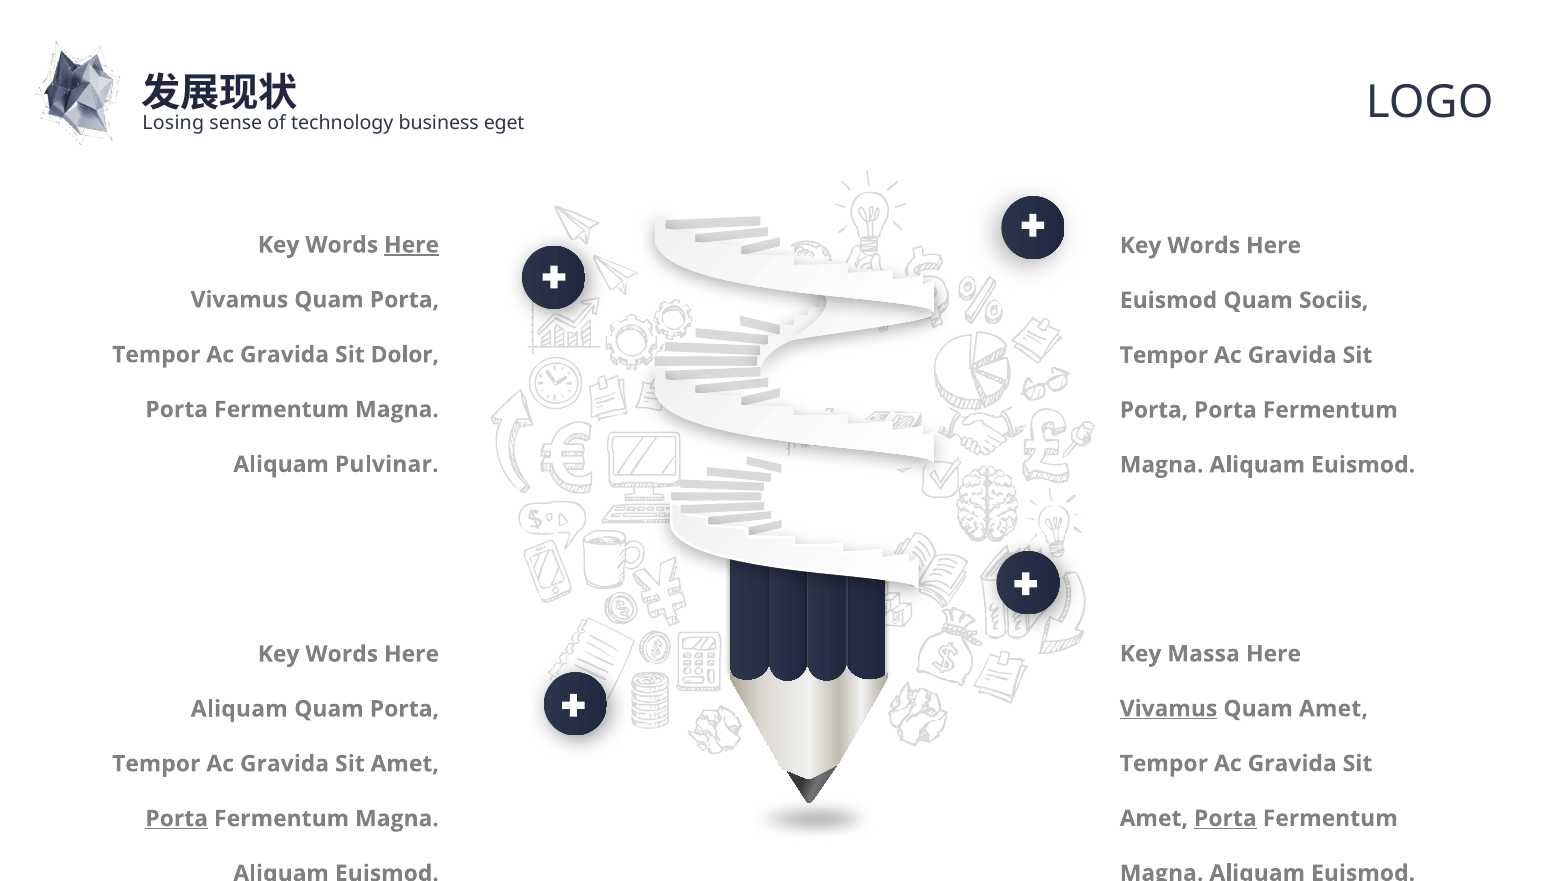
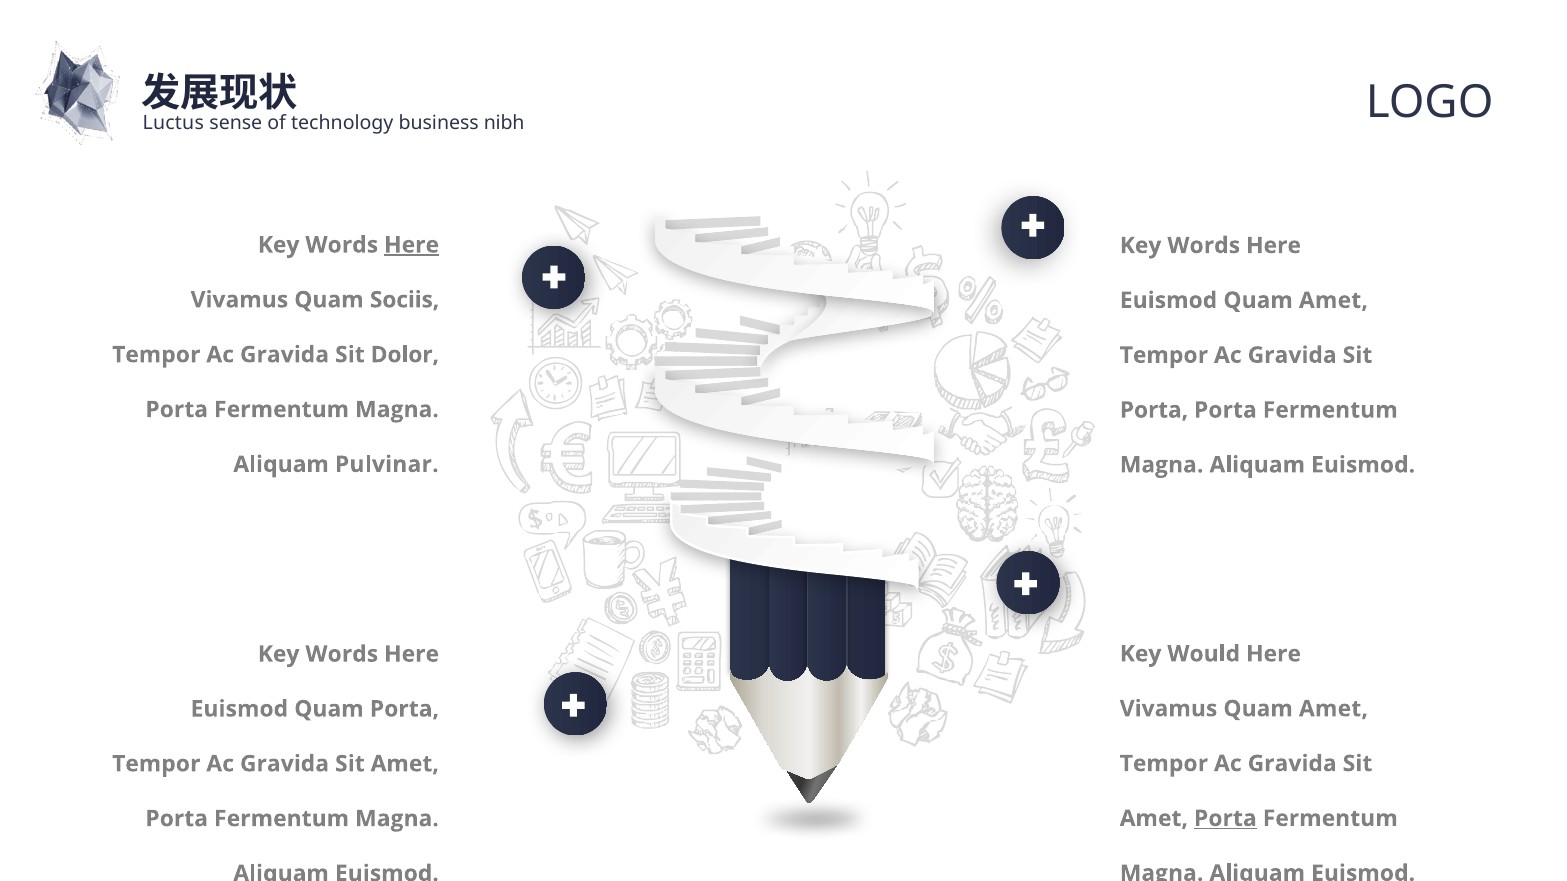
Losing: Losing -> Luctus (173, 123)
eget: eget -> nibh (504, 123)
Vivamus Quam Porta: Porta -> Sociis (405, 300)
Sociis: Sociis -> Amet (1333, 301)
Massa: Massa -> Would (1204, 654)
Vivamus underline: present -> none (1169, 709)
Aliquam: Aliquam -> Euismod (239, 709)
Porta underline: present -> none (177, 819)
